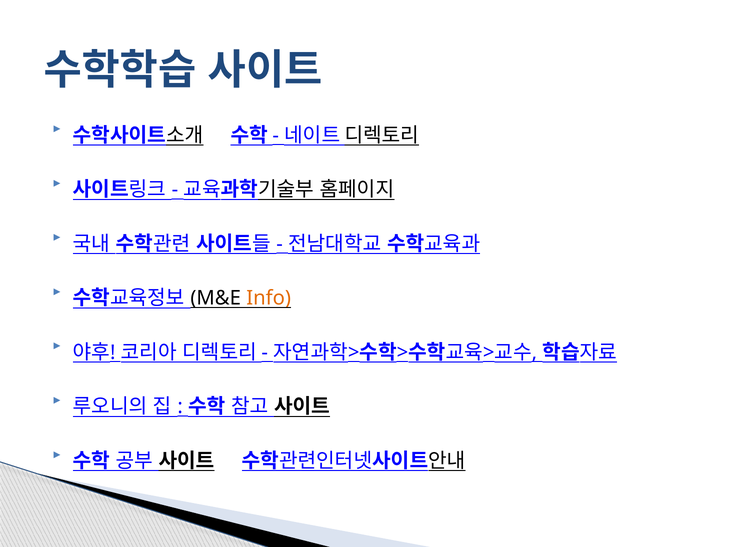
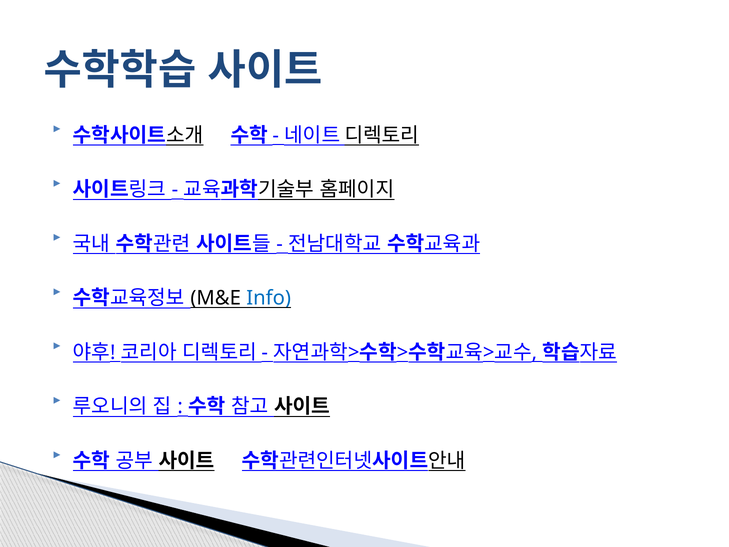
Info colour: orange -> blue (269, 298)
